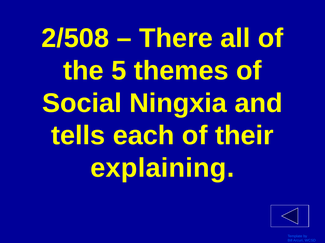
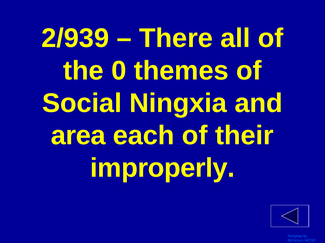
2/508: 2/508 -> 2/939 (75, 38)
5: 5 -> 0 (119, 71)
tells: tells -> area (78, 136)
explaining: explaining -> improperly (163, 168)
